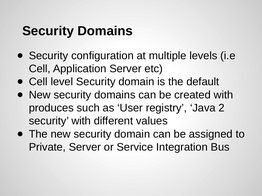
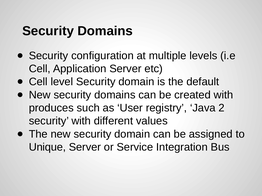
Private: Private -> Unique (47, 147)
